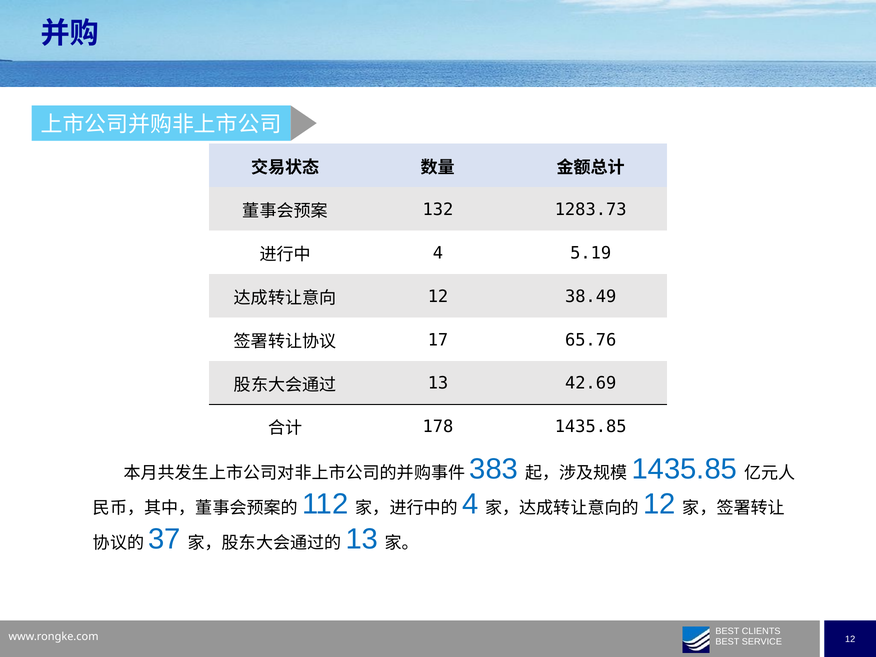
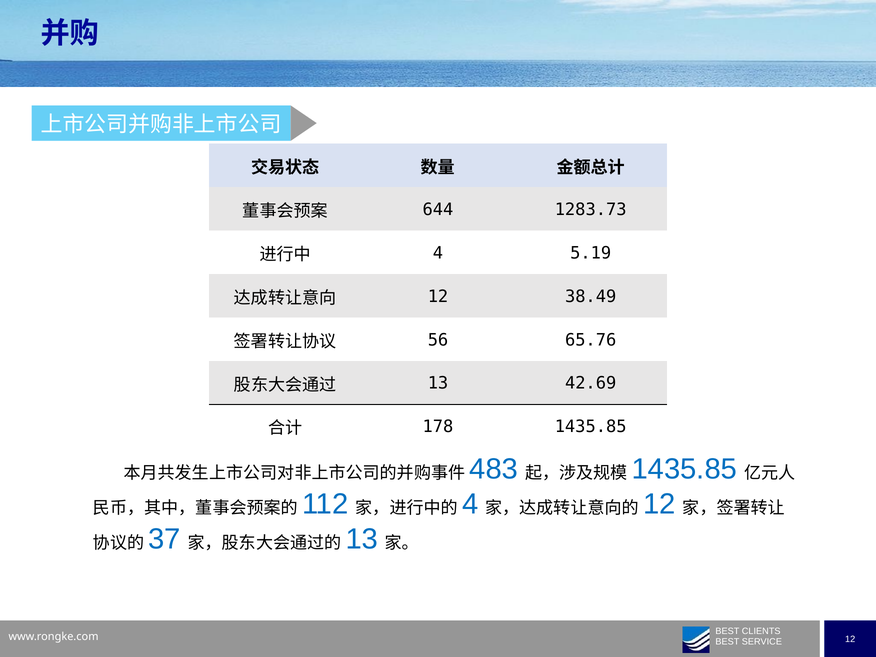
132: 132 -> 644 (438, 210)
17: 17 -> 56 (438, 340)
383: 383 -> 483 (494, 469)
